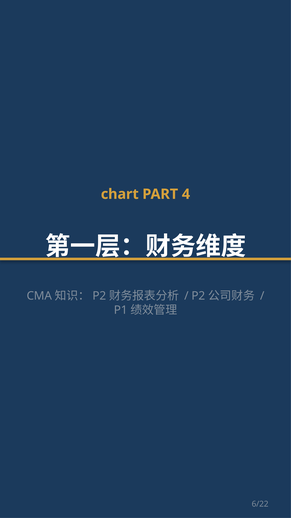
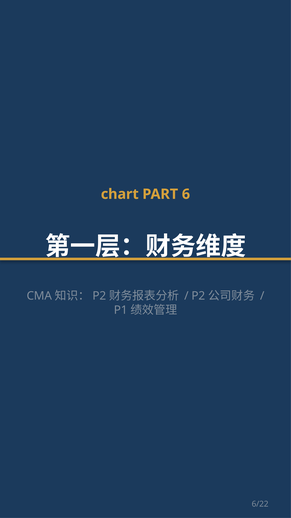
4: 4 -> 6 (186, 194)
